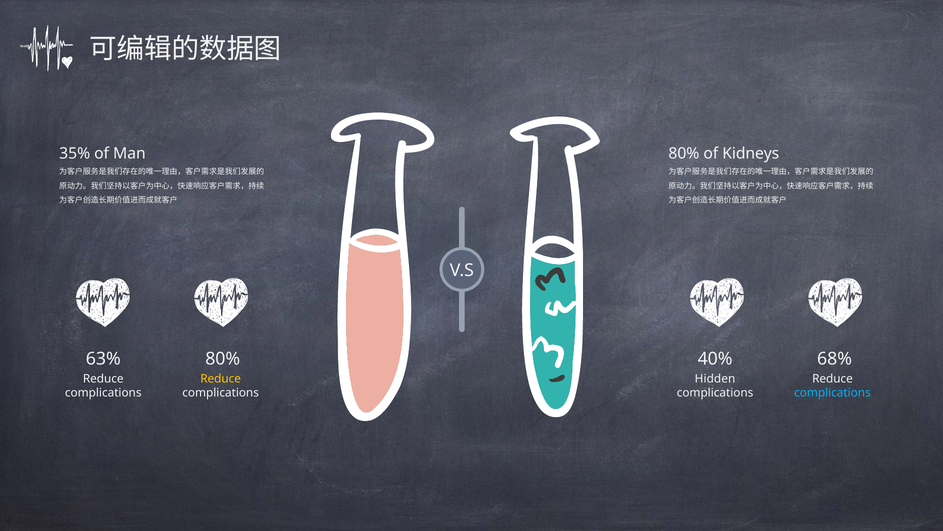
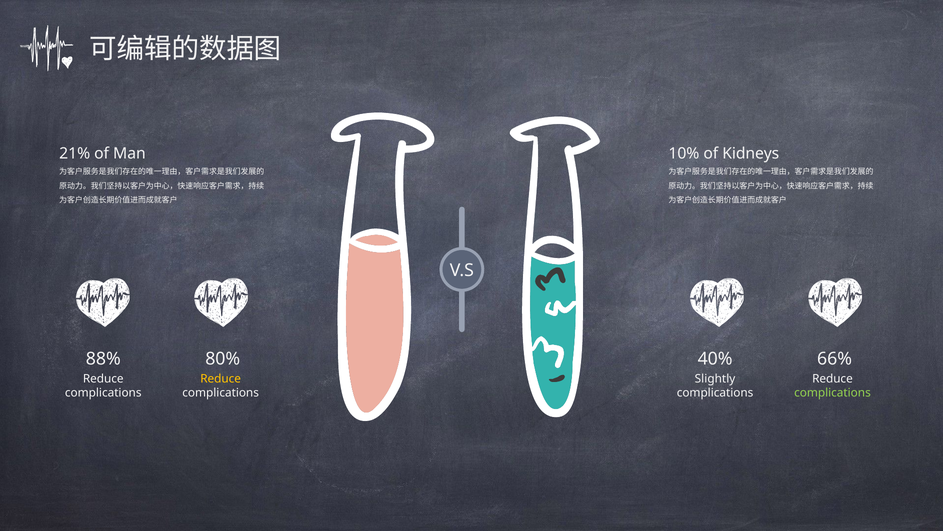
35%: 35% -> 21% (75, 153)
80%: 80% -> 10% (684, 153)
63%: 63% -> 88% (103, 358)
68%: 68% -> 66% (835, 358)
Hidden: Hidden -> Slightly (715, 378)
complications colour: light blue -> light green (832, 393)
